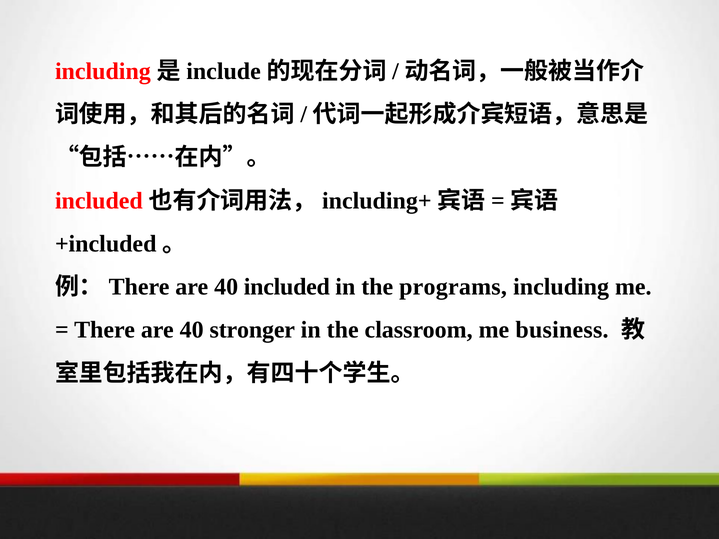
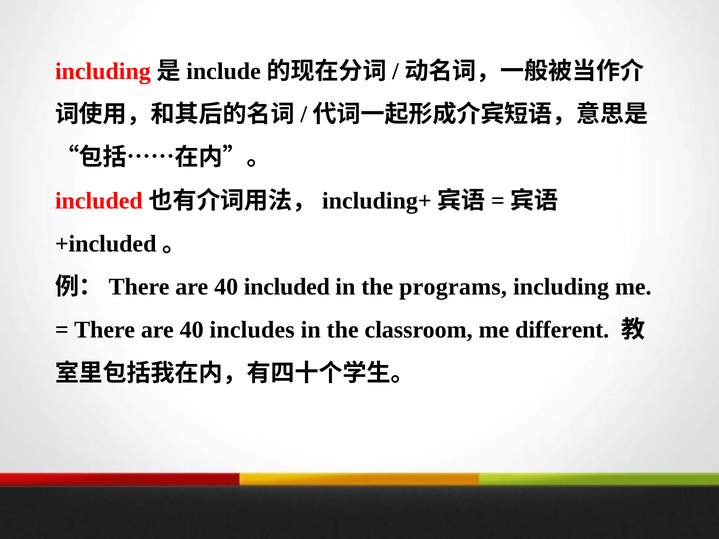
stronger: stronger -> includes (252, 330)
business: business -> different (562, 330)
